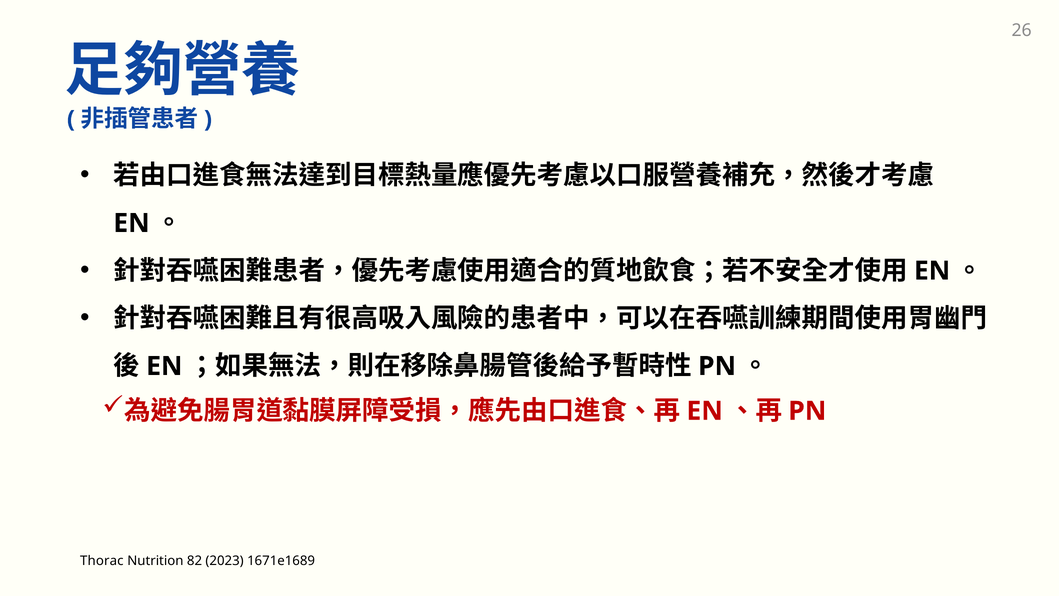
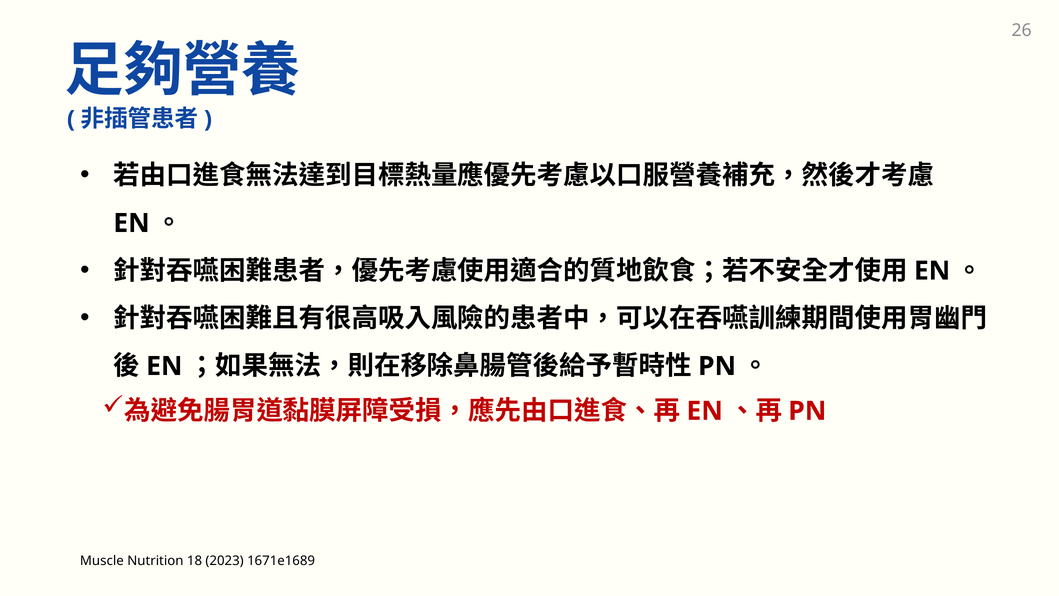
Thorac: Thorac -> Muscle (102, 561)
82: 82 -> 18 (195, 561)
